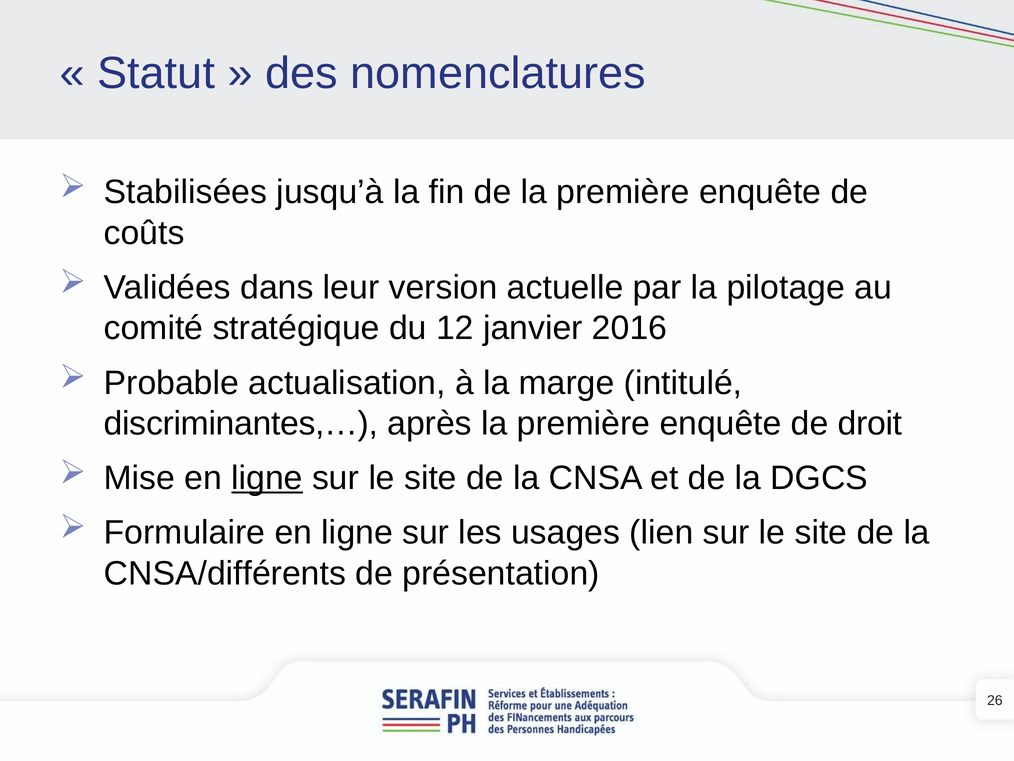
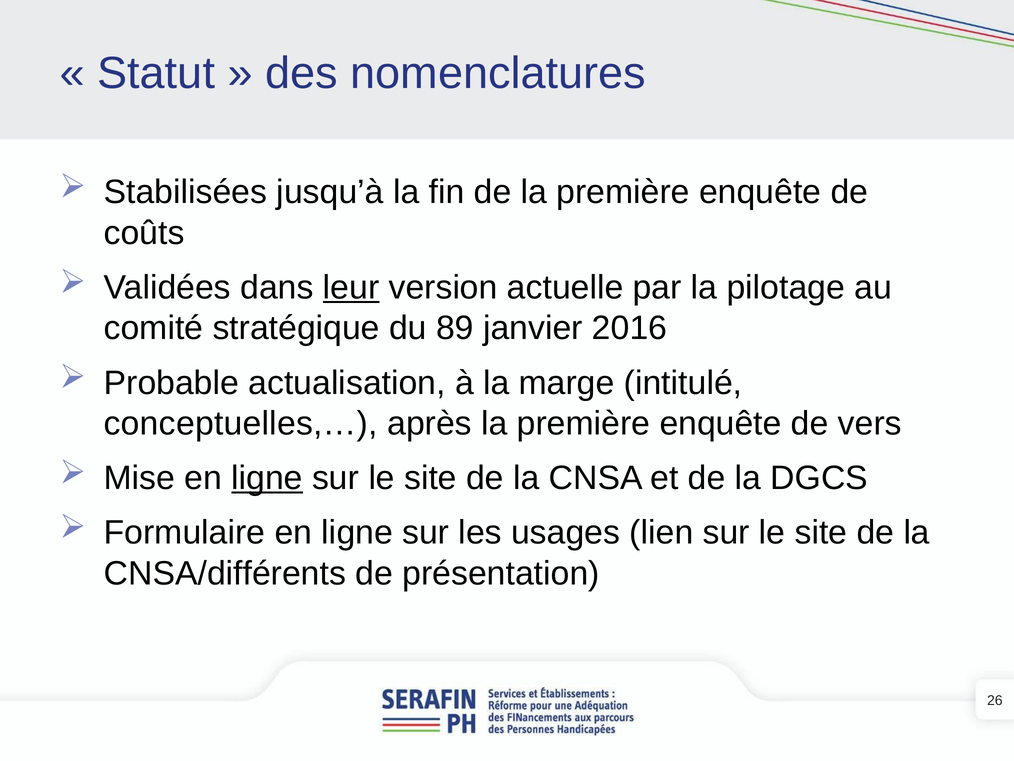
leur underline: none -> present (351, 287)
12: 12 -> 89 (455, 328)
discriminantes,…: discriminantes,… -> conceptuelles,… (241, 423)
droit: droit -> vers (870, 423)
